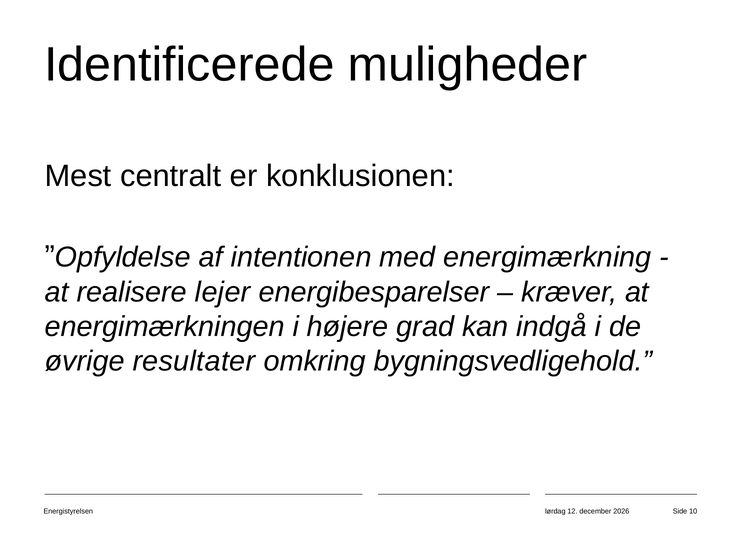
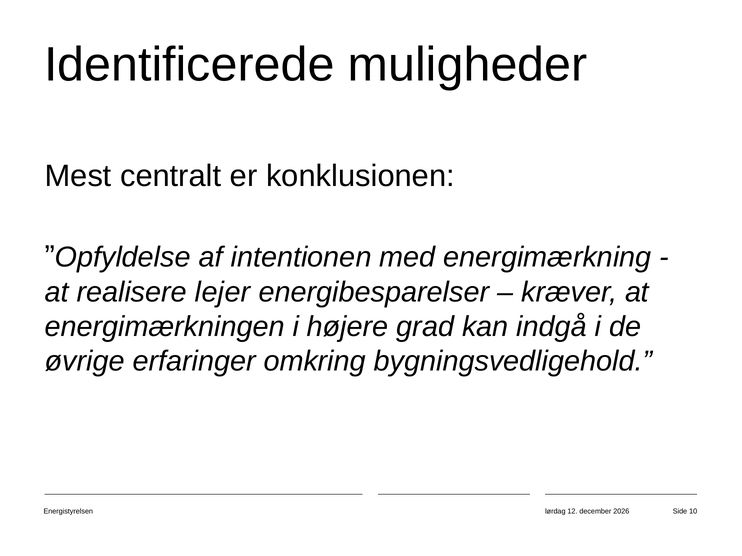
resultater: resultater -> erfaringer (194, 362)
